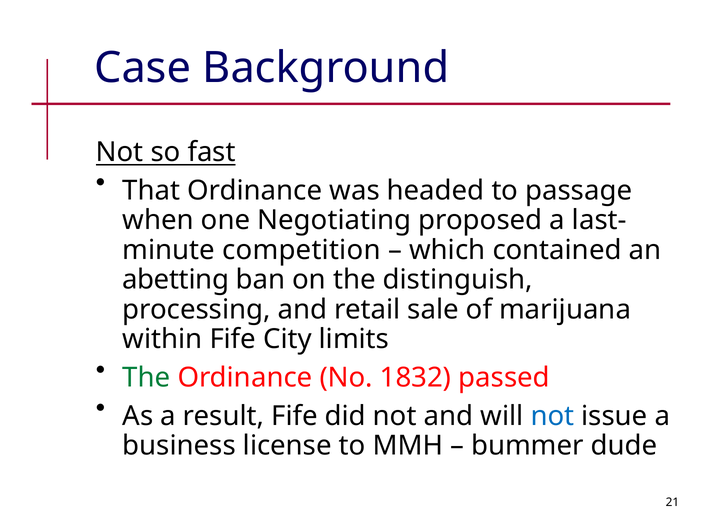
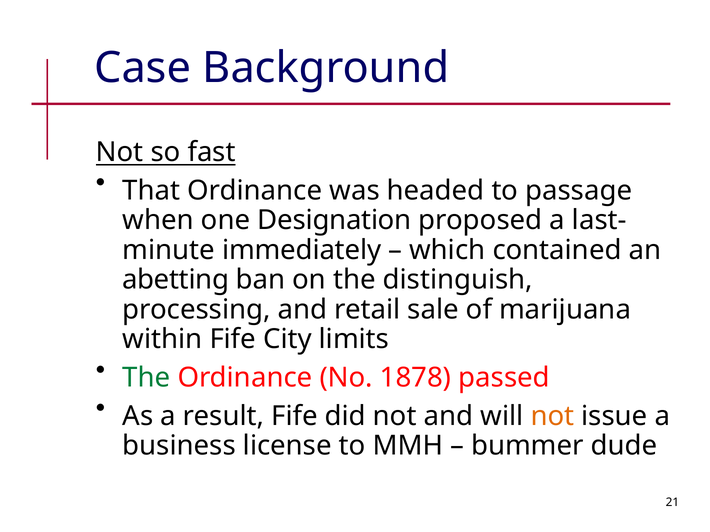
Negotiating: Negotiating -> Designation (334, 220)
competition: competition -> immediately (302, 250)
1832: 1832 -> 1878 (416, 378)
not colour: blue -> orange (552, 416)
